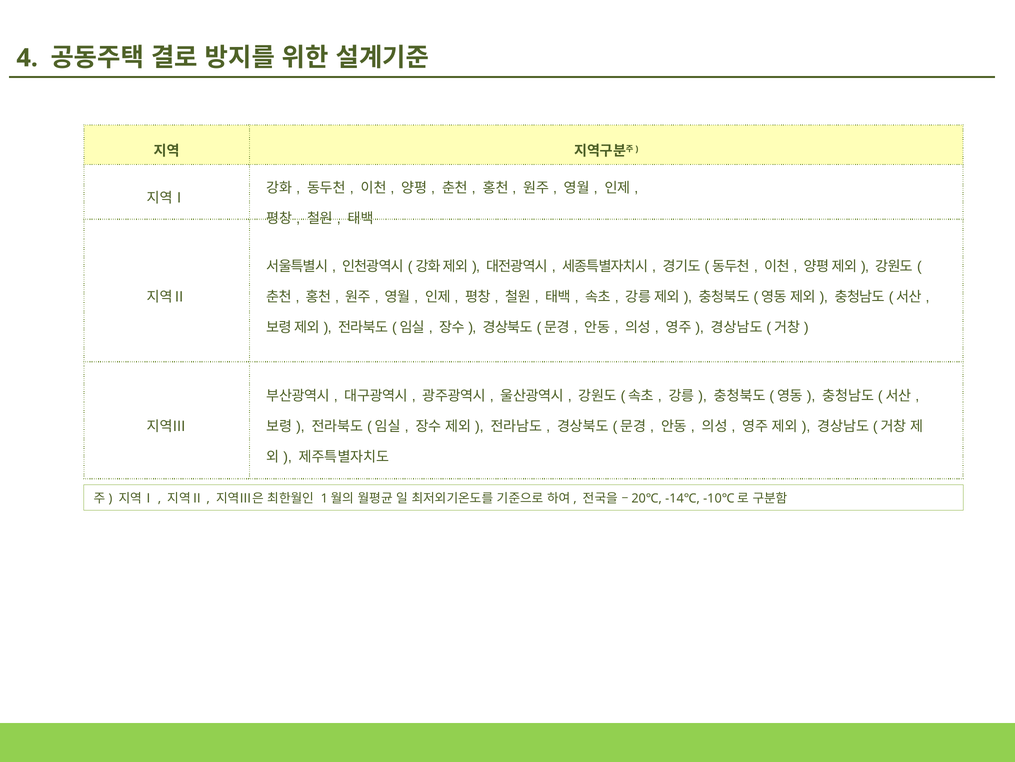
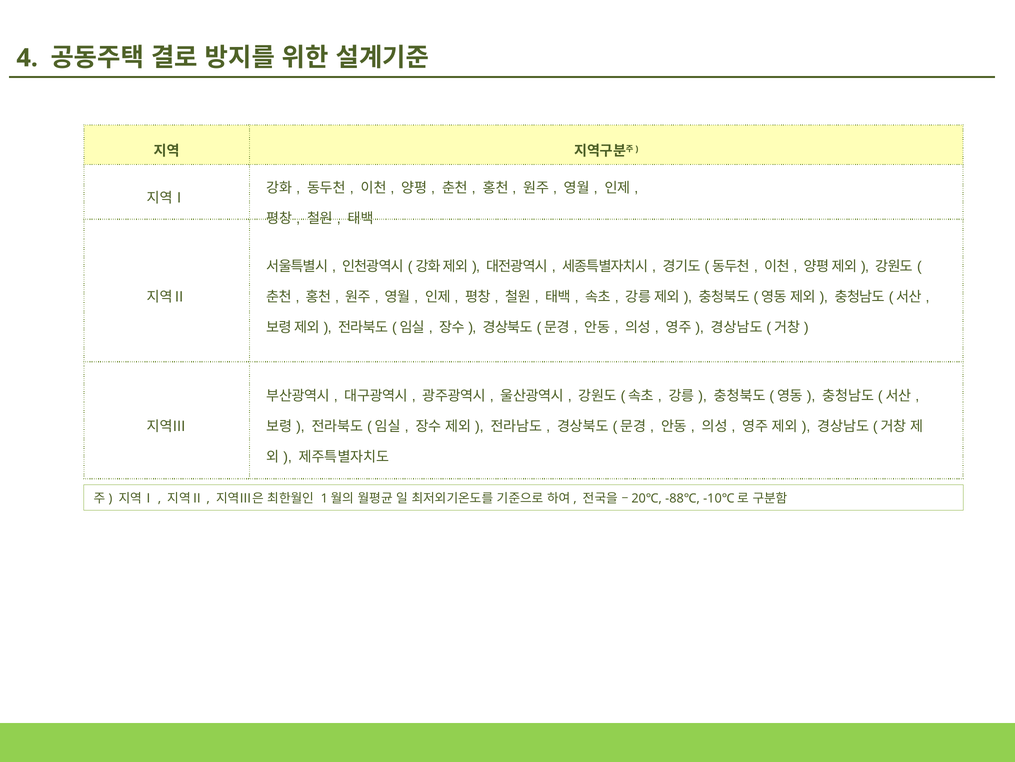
-14℃: -14℃ -> -88℃ (683, 498)
